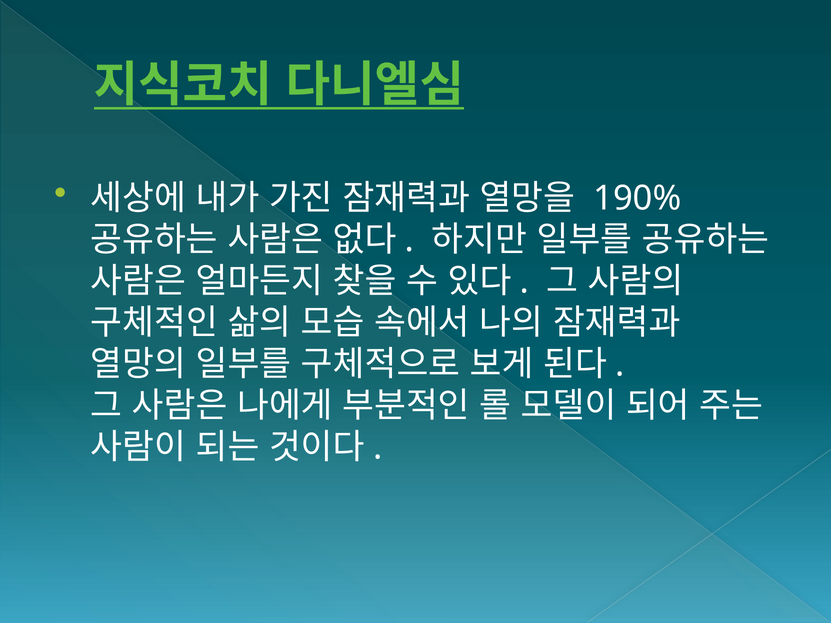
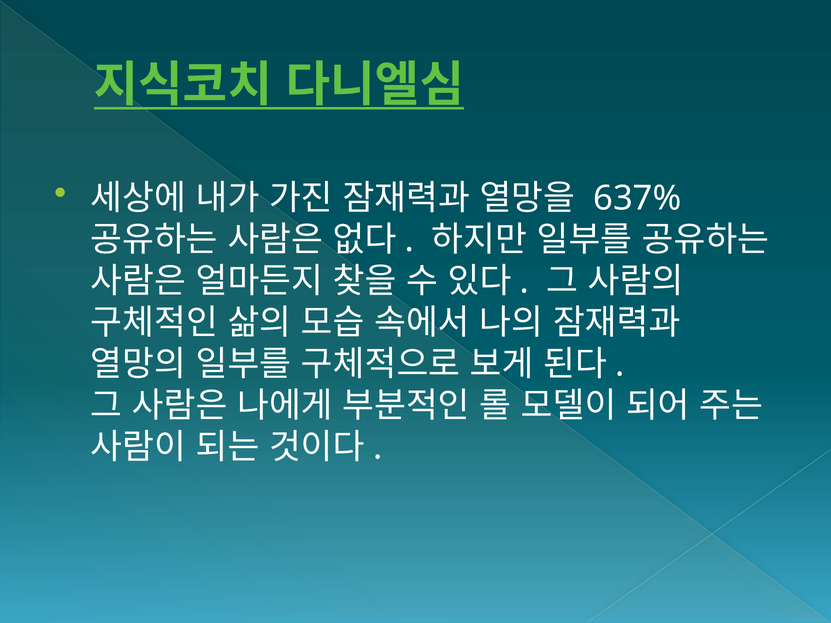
190%: 190% -> 637% (637, 198)
